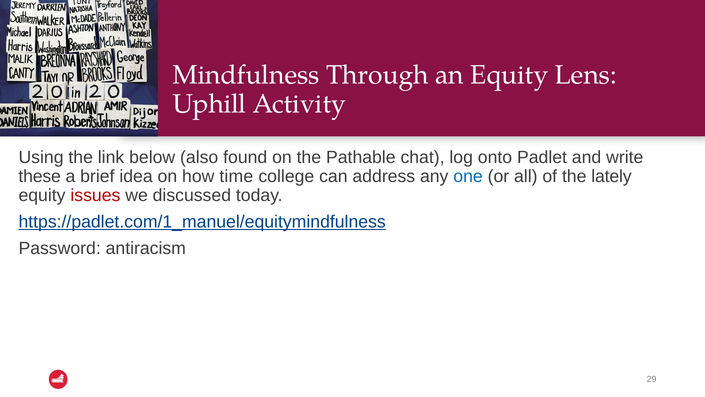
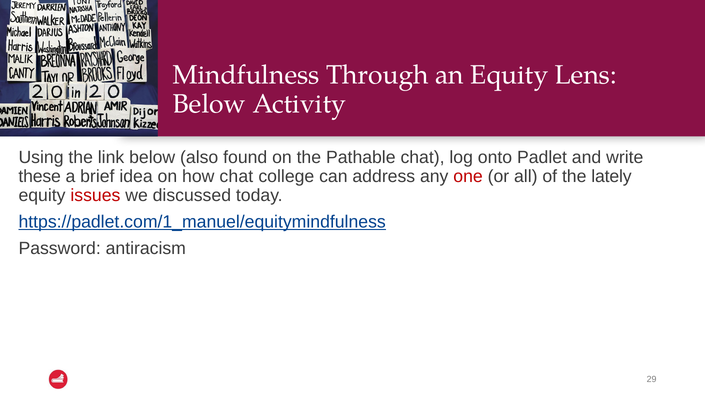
Uphill: Uphill -> Below (209, 104)
how time: time -> chat (236, 176)
one colour: blue -> red (468, 176)
